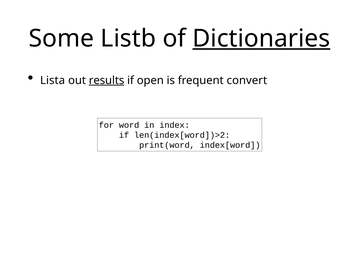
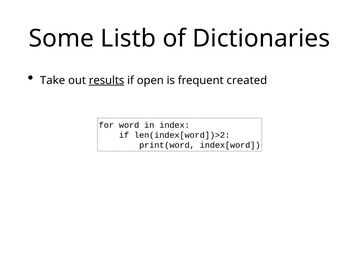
Dictionaries underline: present -> none (261, 39)
Lista: Lista -> Take (53, 80)
convert: convert -> created (247, 80)
